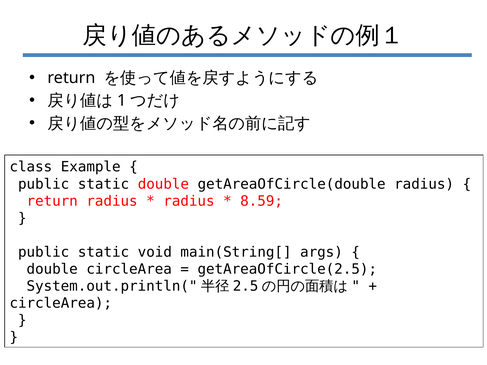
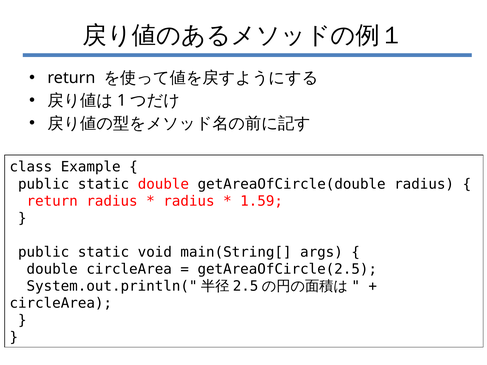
8.59: 8.59 -> 1.59 (262, 201)
